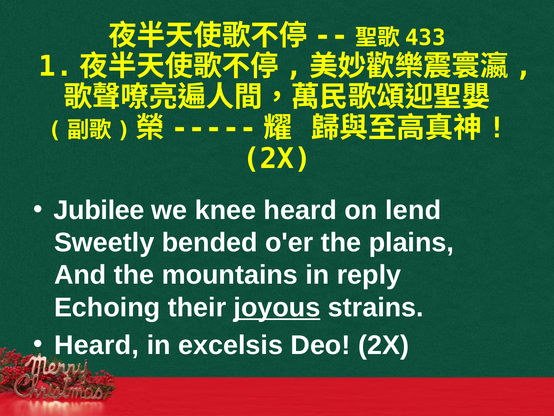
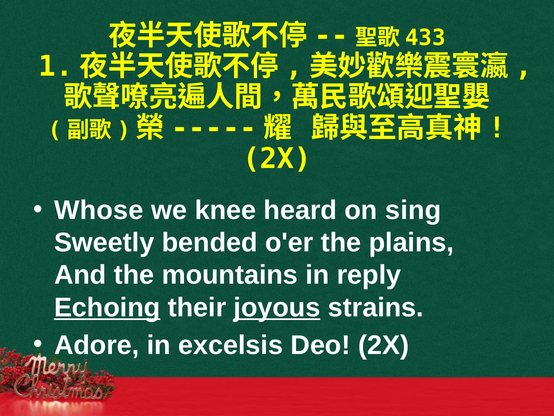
Jubilee: Jubilee -> Whose (99, 210)
lend: lend -> sing (413, 210)
Echoing underline: none -> present (107, 307)
Heard: Heard -> Adore (97, 345)
